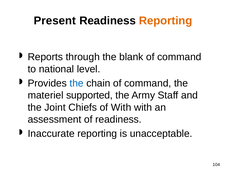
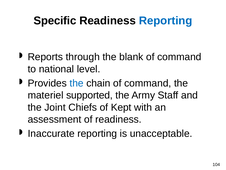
Present: Present -> Specific (55, 21)
Reporting colour: orange -> blue (166, 21)
of With: With -> Kept (121, 107)
